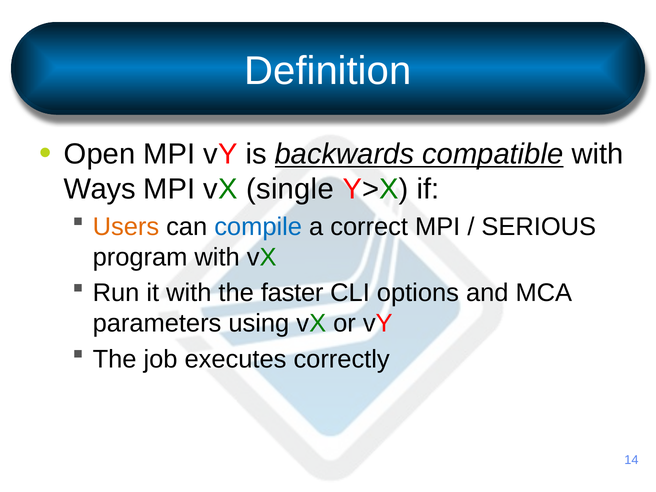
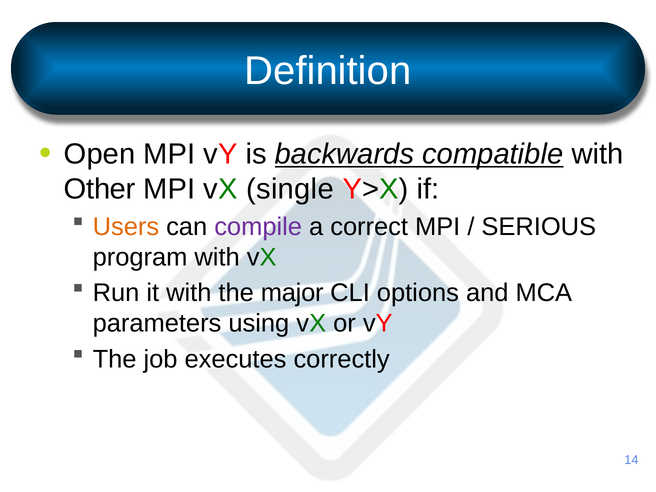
Ways: Ways -> Other (100, 189)
compile colour: blue -> purple (258, 227)
faster: faster -> major (292, 293)
